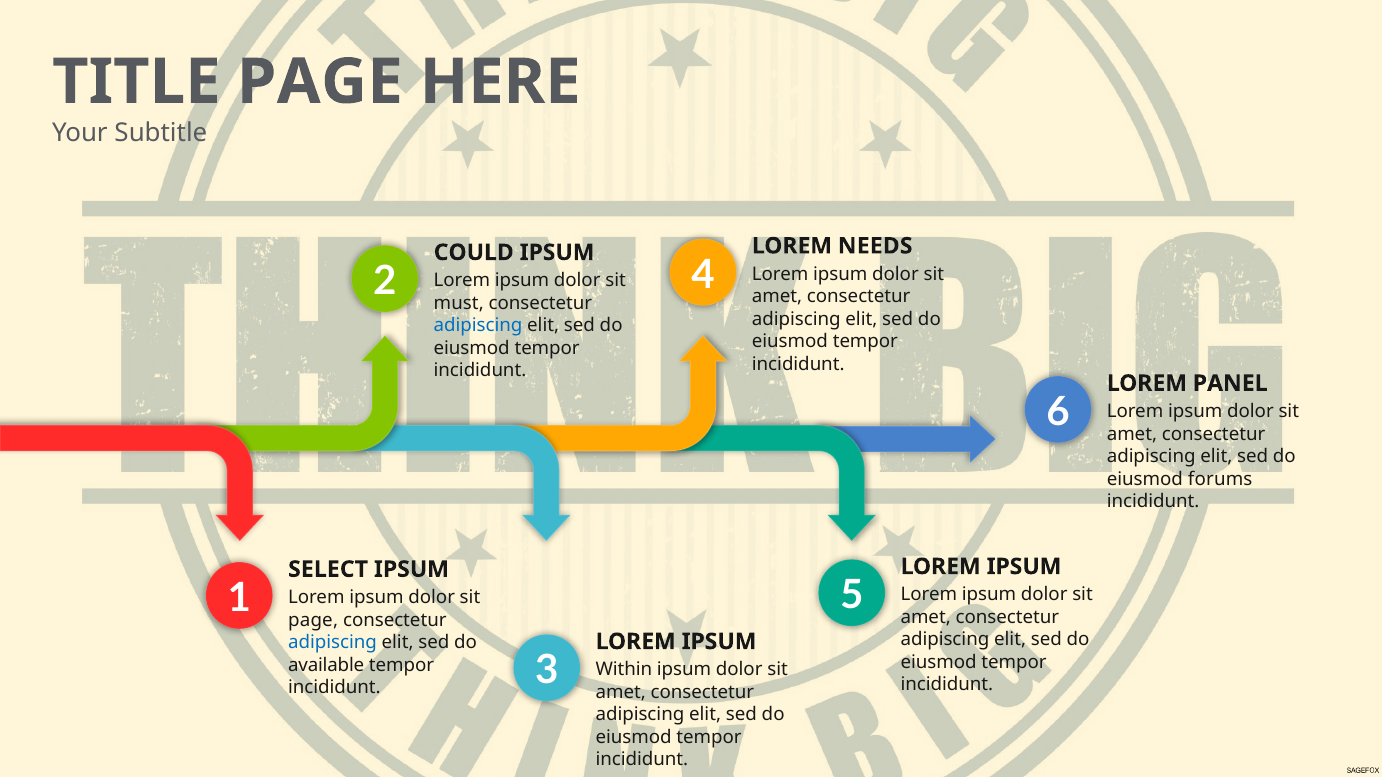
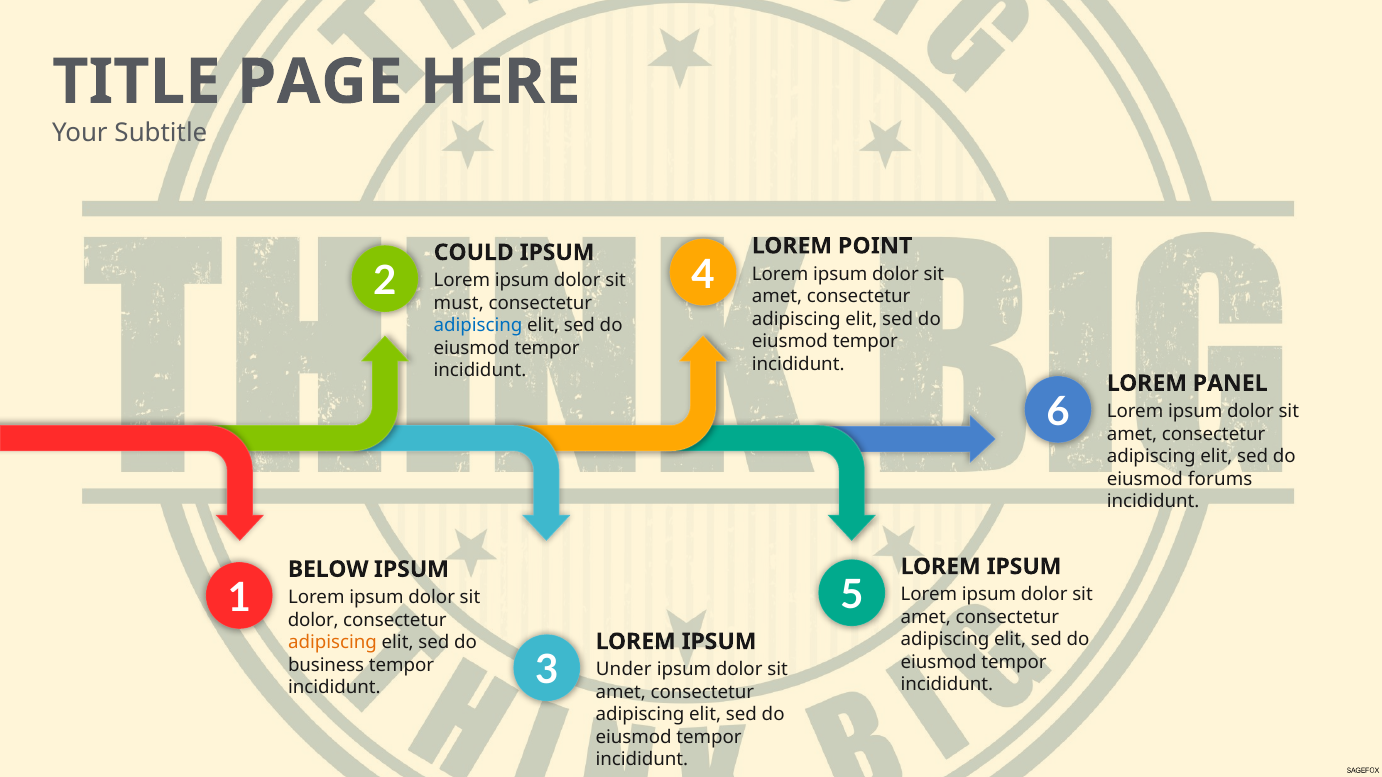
NEEDS: NEEDS -> POINT (875, 246)
SELECT: SELECT -> BELOW (328, 570)
page: page -> dolor (313, 620)
adipiscing colour: blue -> orange (332, 643)
available: available -> business (326, 665)
Within: Within -> Under (624, 670)
